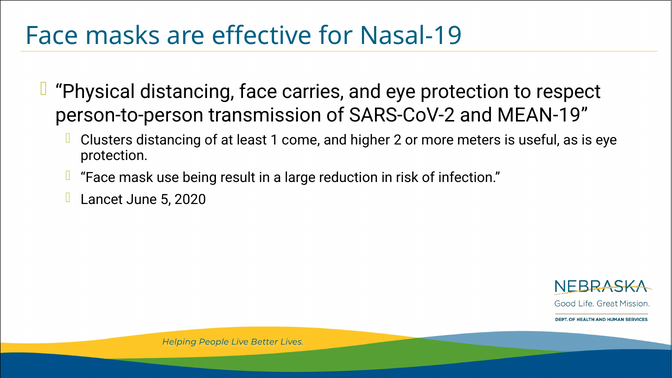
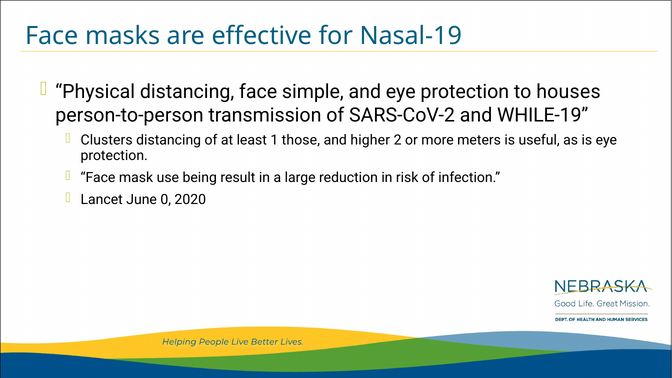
carries: carries -> simple (313, 92)
respect: respect -> houses (568, 92)
MEAN-19: MEAN-19 -> WHILE-19 (543, 115)
come: come -> those (301, 140)
5: 5 -> 0 (166, 200)
